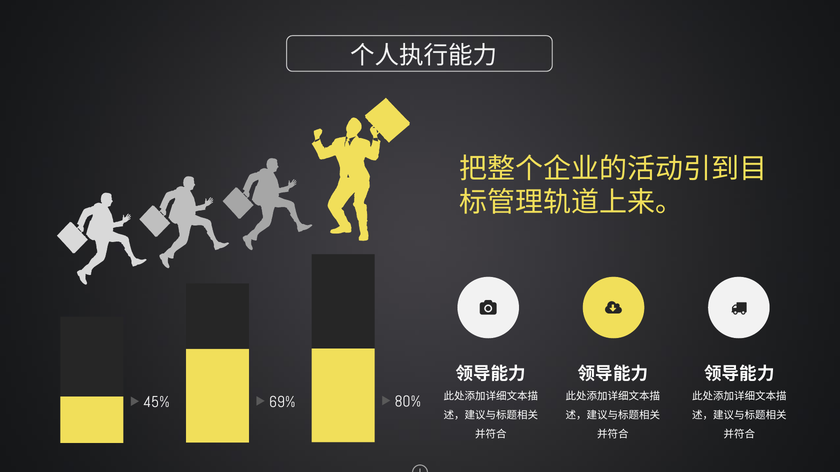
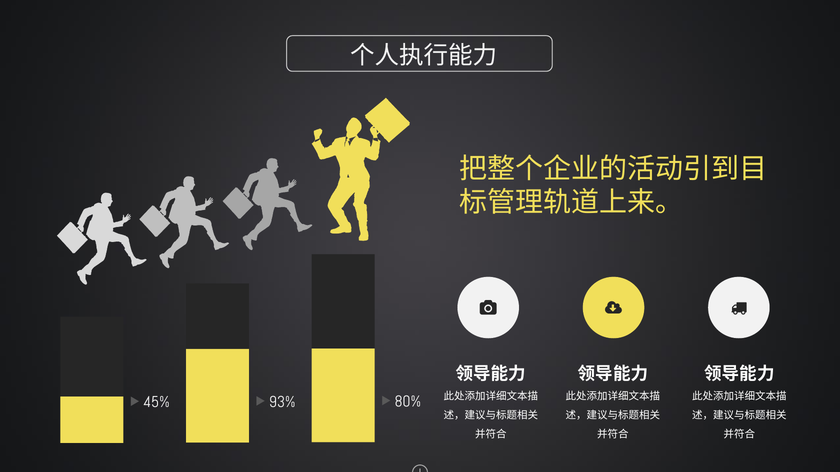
69%: 69% -> 93% (282, 402)
